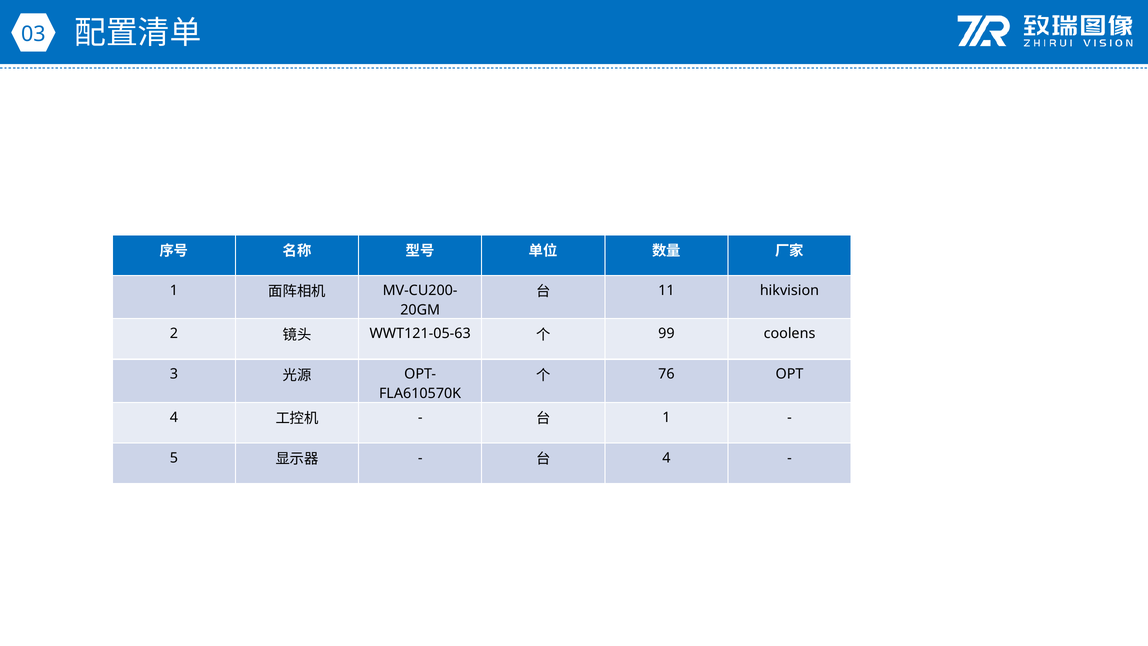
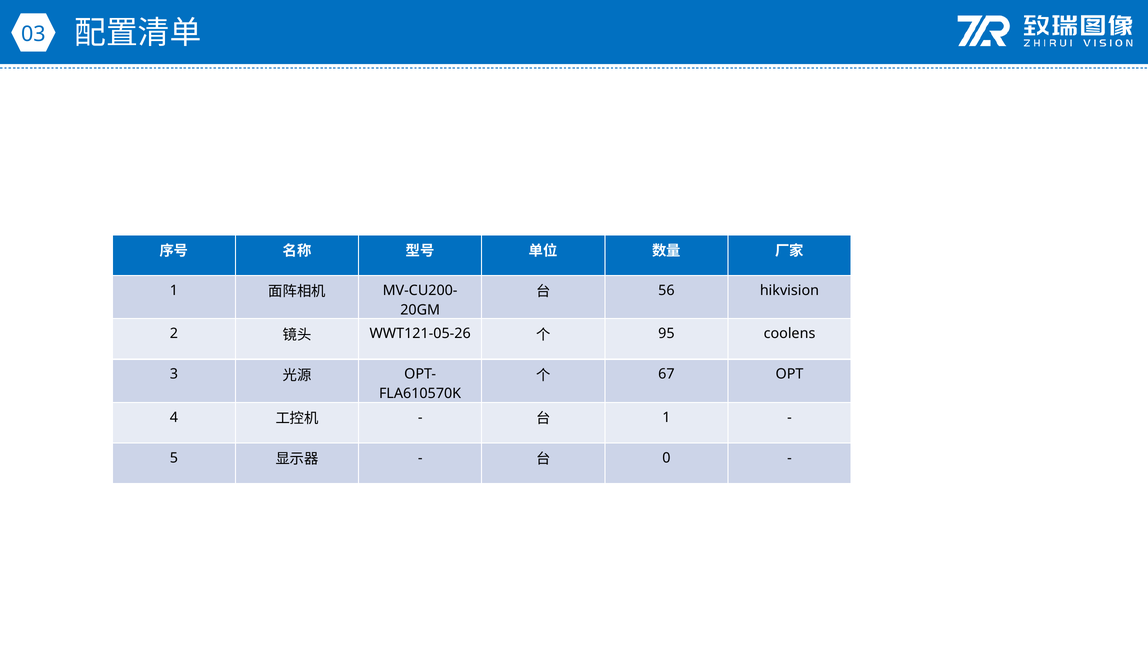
11: 11 -> 56 (666, 290)
WWT121-05-63: WWT121-05-63 -> WWT121-05-26 (420, 333)
99: 99 -> 95 (666, 333)
76: 76 -> 67 (666, 374)
4: 4 -> 0 (666, 458)
